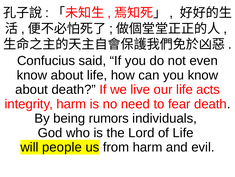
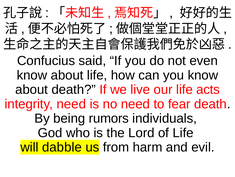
integrity harm: harm -> need (71, 104)
people: people -> dabble (62, 147)
